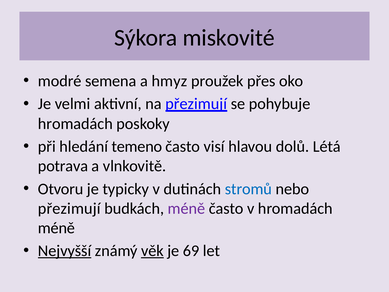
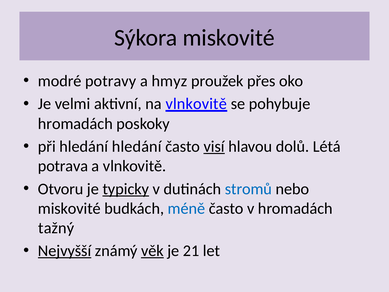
semena: semena -> potravy (111, 81)
na přezimují: přezimují -> vlnkovitě (196, 104)
hledání temeno: temeno -> hledání (137, 146)
visí underline: none -> present (214, 146)
typicky underline: none -> present (126, 189)
přezimují: přezimují -> miskovité (69, 208)
méně colour: purple -> blue (186, 208)
méně: méně -> tažný (56, 228)
69: 69 -> 21 (191, 251)
